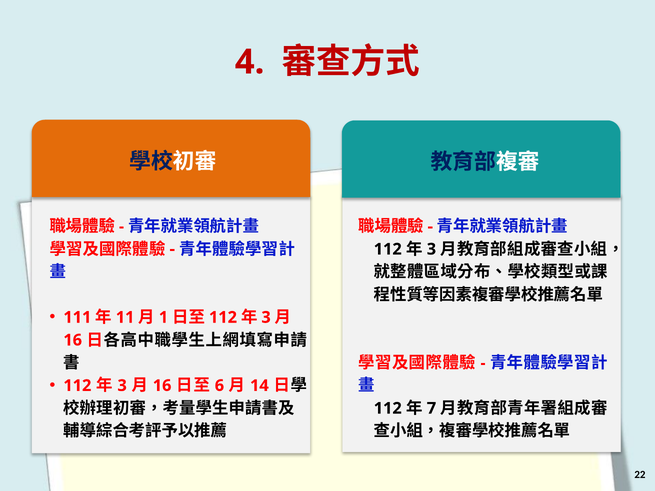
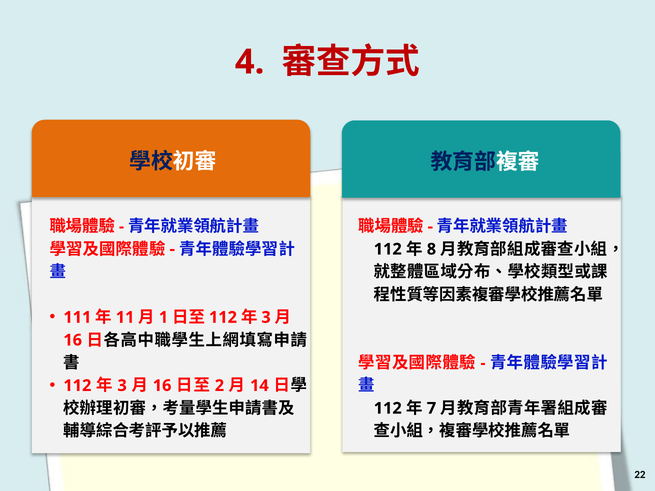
3: 3 -> 8 (431, 249)
6: 6 -> 2 (219, 386)
